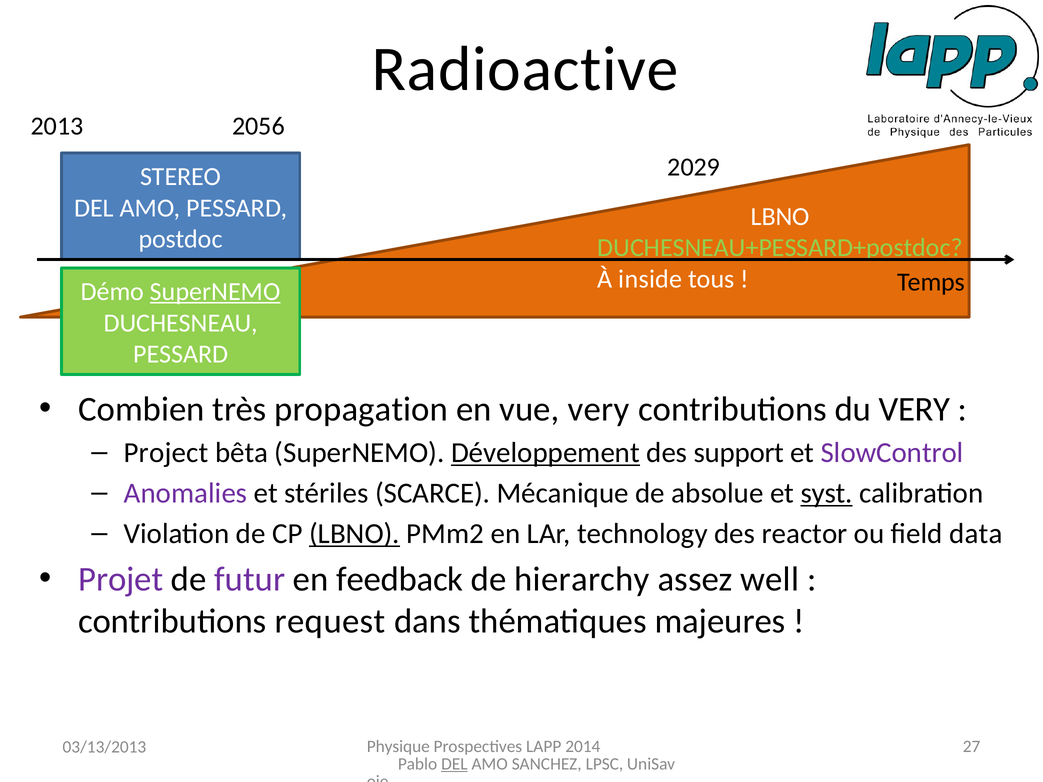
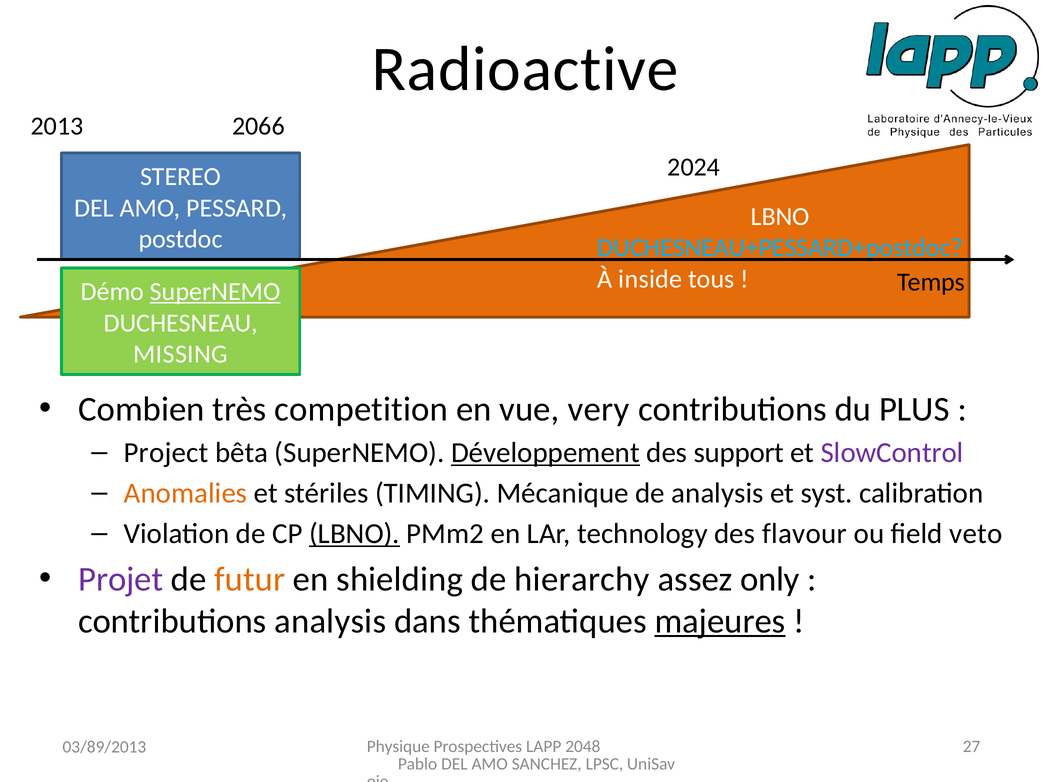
2056: 2056 -> 2066 (258, 126)
2029: 2029 -> 2024 (694, 167)
DUCHESNEAU+PESSARD+postdoc colour: light green -> light blue (780, 248)
PESSARD: PESSARD -> MISSING (181, 354)
propagation: propagation -> competition (361, 409)
du VERY: VERY -> PLUS (914, 409)
Anomalies colour: purple -> orange (186, 493)
SCARCE: SCARCE -> TIMING (433, 493)
de absolue: absolue -> analysis (718, 493)
syst underline: present -> none (827, 493)
reactor: reactor -> flavour (804, 534)
data: data -> veto (976, 534)
futur colour: purple -> orange (250, 580)
feedback: feedback -> shielding (400, 580)
well: well -> only (770, 580)
contributions request: request -> analysis (330, 621)
majeures underline: none -> present (720, 621)
2014: 2014 -> 2048 (583, 747)
03/13/2013: 03/13/2013 -> 03/89/2013 (104, 747)
DEL underline: present -> none (454, 764)
